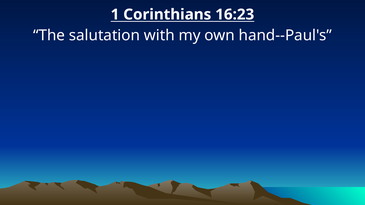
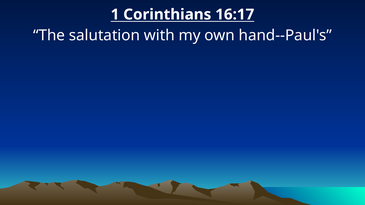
16:23: 16:23 -> 16:17 (235, 15)
